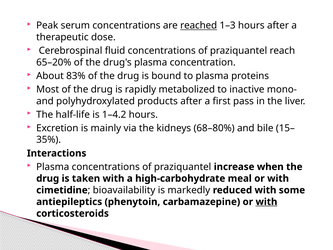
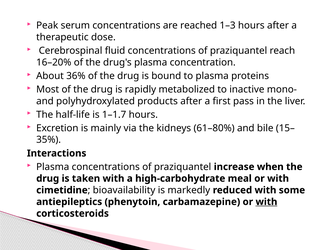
reached underline: present -> none (199, 26)
65–20%: 65–20% -> 16–20% (54, 62)
83%: 83% -> 36% (76, 76)
1–4.2: 1–4.2 -> 1–1.7 (114, 114)
68–80%: 68–80% -> 61–80% (214, 128)
